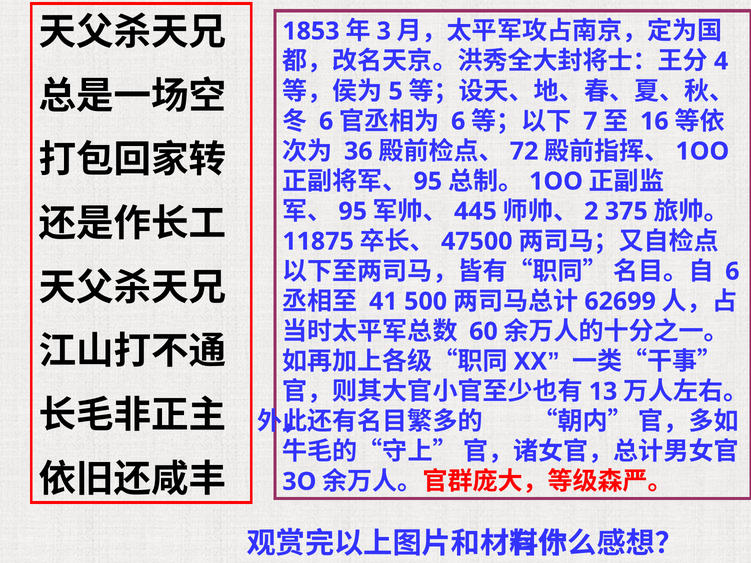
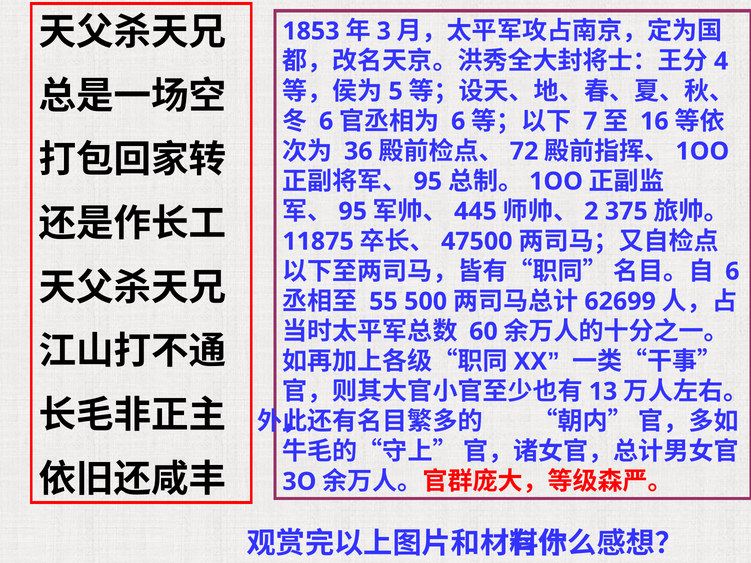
41: 41 -> 55 (383, 302)
